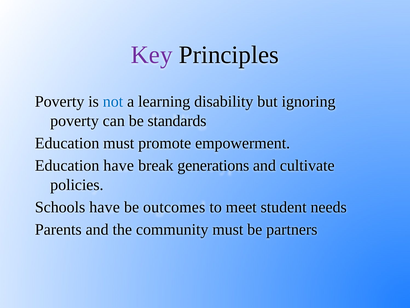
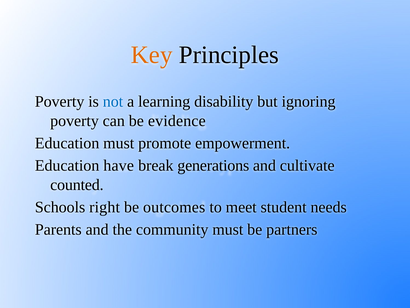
Key colour: purple -> orange (152, 55)
standards: standards -> evidence (177, 121)
policies: policies -> counted (77, 185)
Schools have: have -> right (105, 207)
